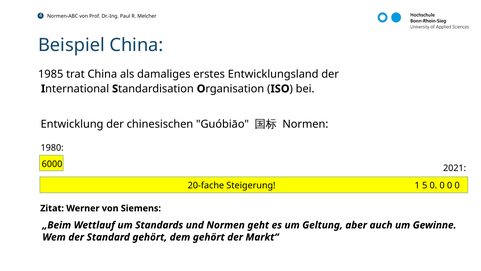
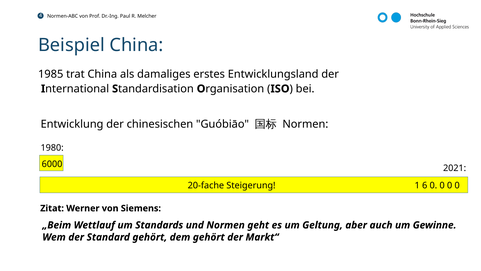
5: 5 -> 6 (425, 185)
